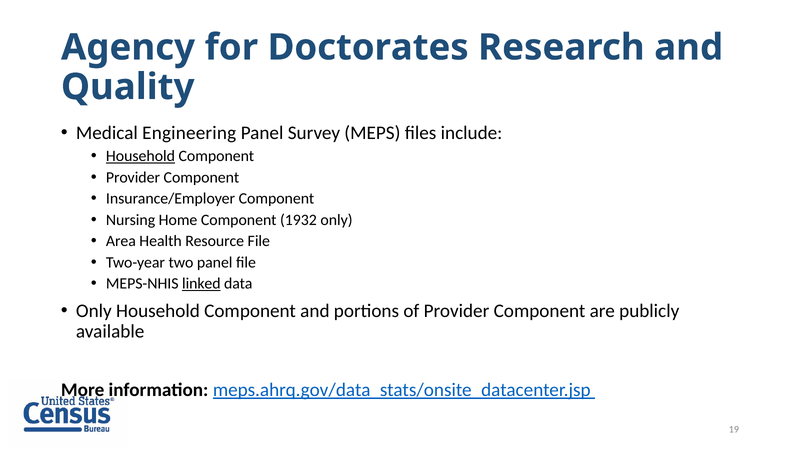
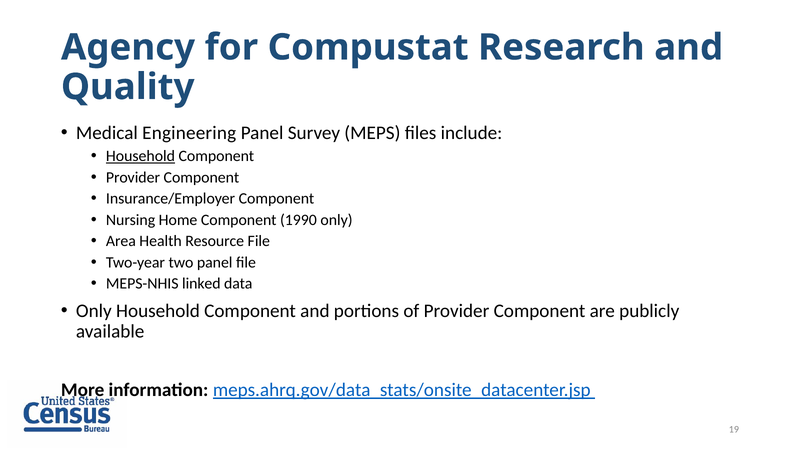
Doctorates: Doctorates -> Compustat (368, 47)
1932: 1932 -> 1990 (298, 220)
linked underline: present -> none (201, 284)
